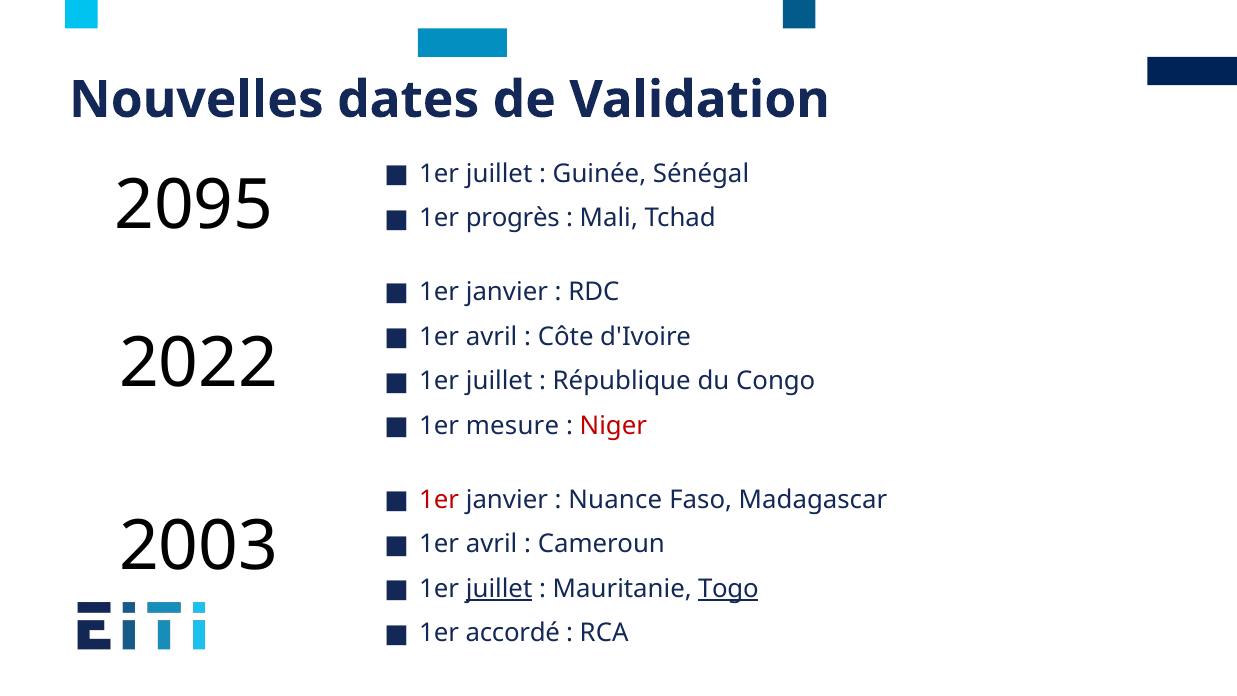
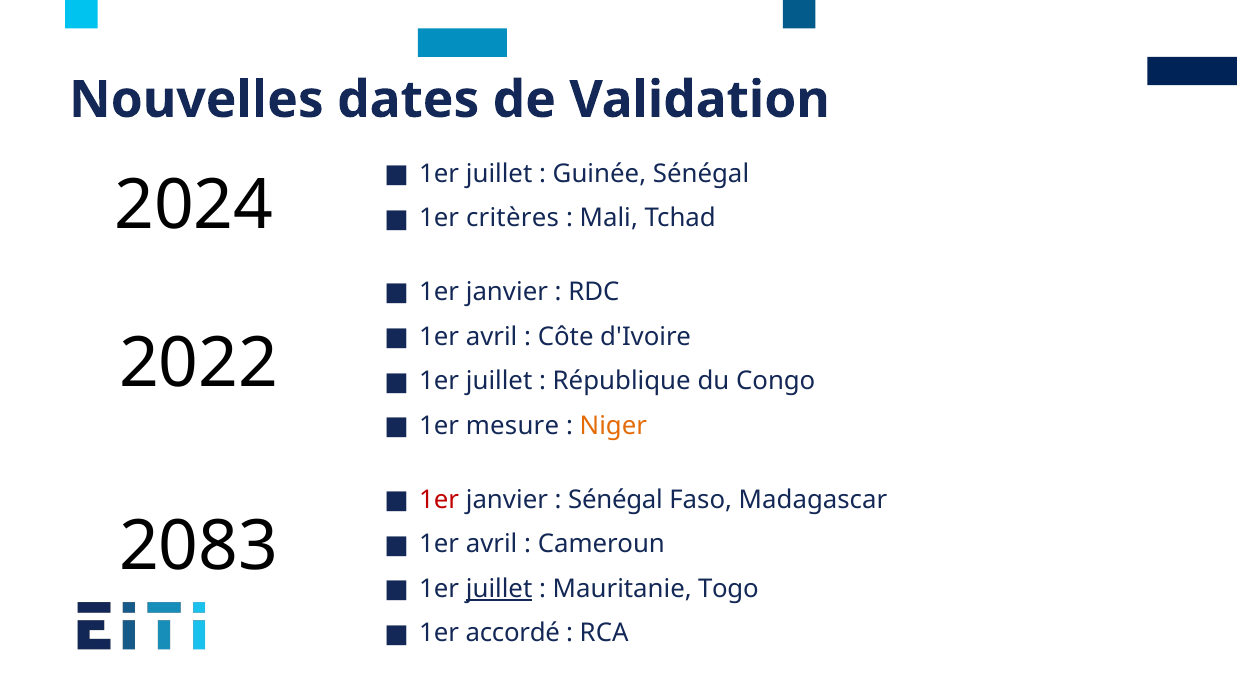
2095: 2095 -> 2024 (194, 205)
progrès: progrès -> critères (512, 218)
Niger colour: red -> orange (613, 426)
Nuance: Nuance -> Sénégal (616, 499)
2003: 2003 -> 2083 (199, 546)
Togo underline: present -> none (728, 589)
